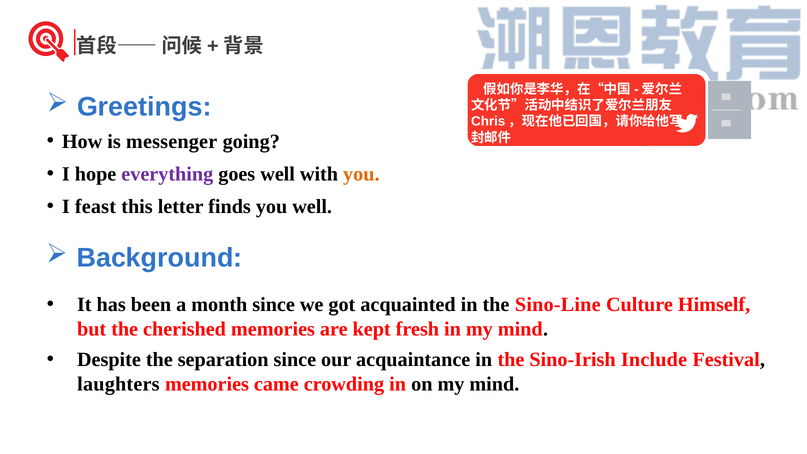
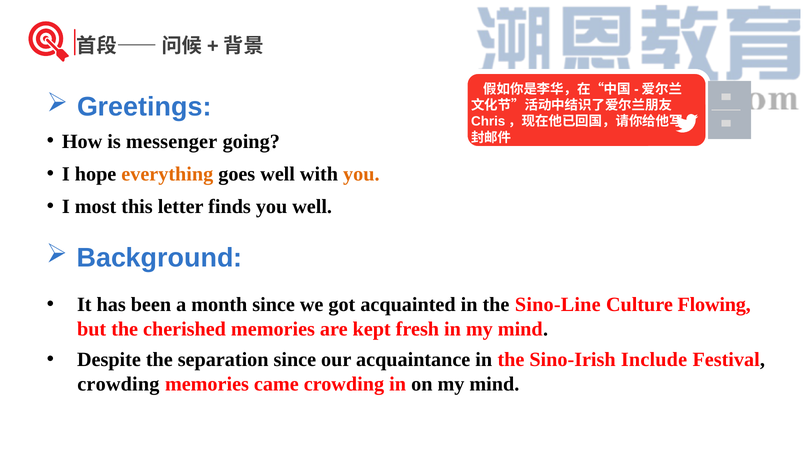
everything colour: purple -> orange (167, 174)
feast: feast -> most (96, 207)
Himself: Himself -> Flowing (714, 305)
laughters: laughters -> crowding (118, 384)
